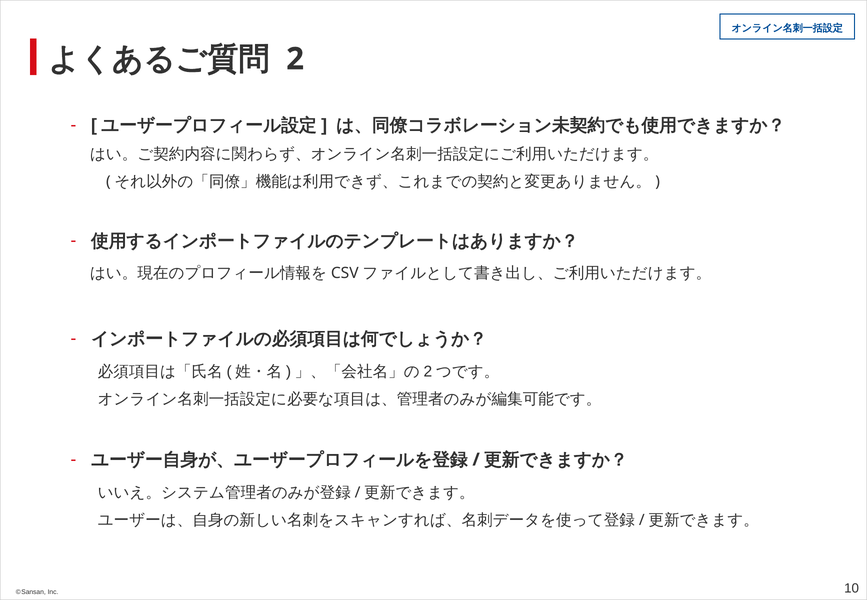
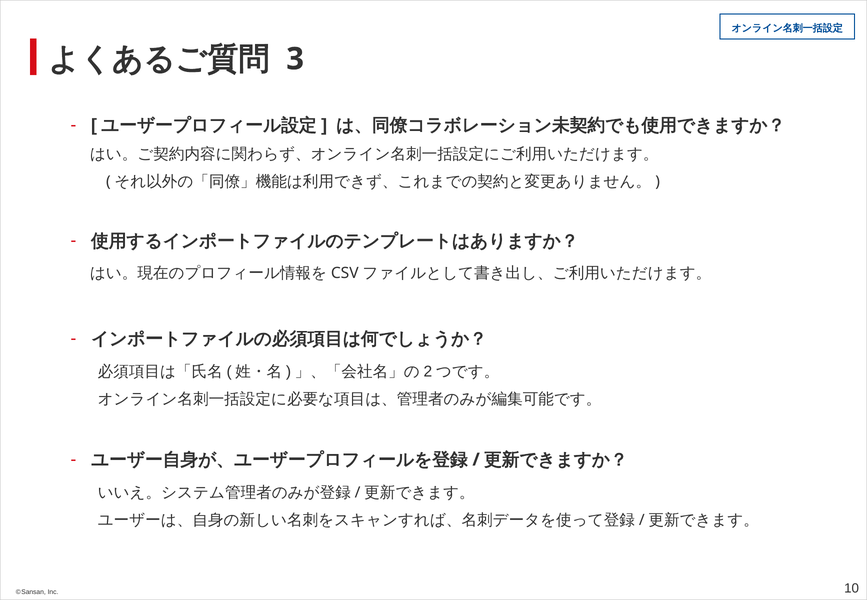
2: 2 -> 3 (295, 59)
